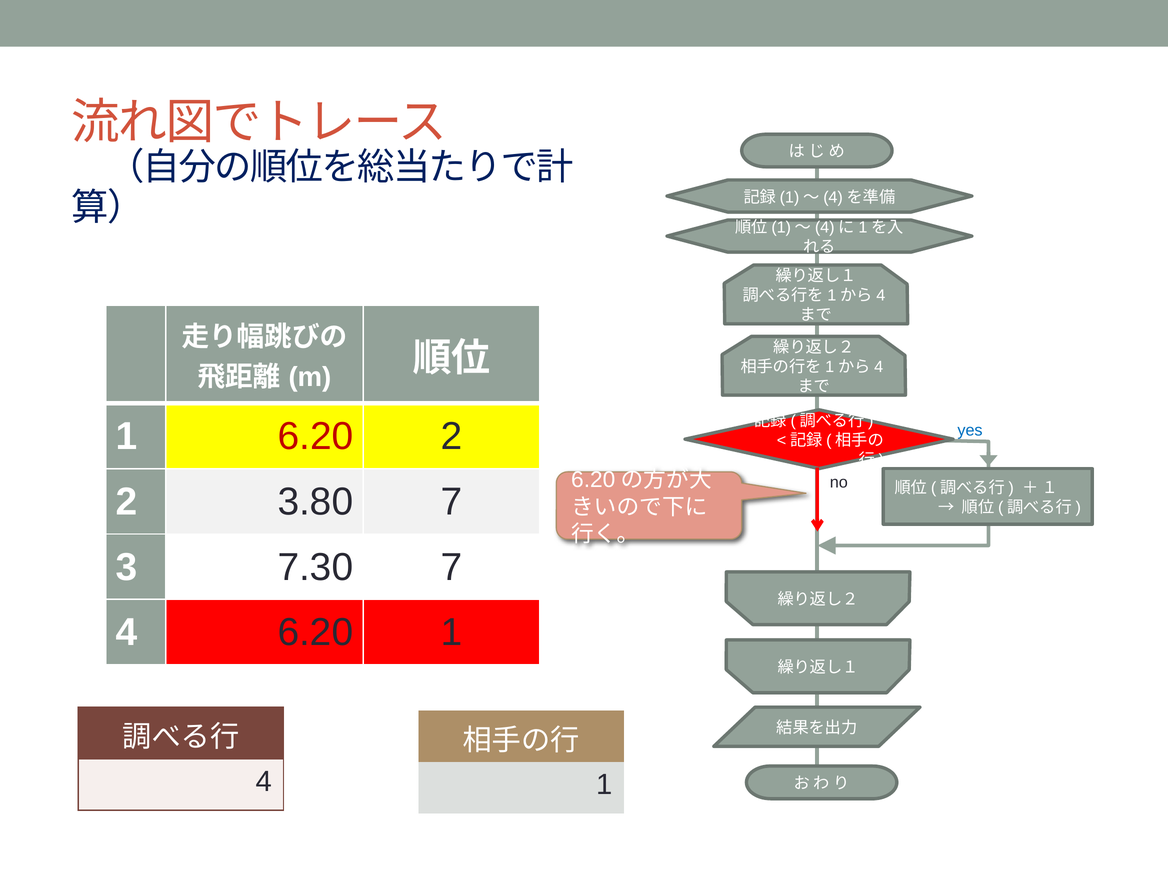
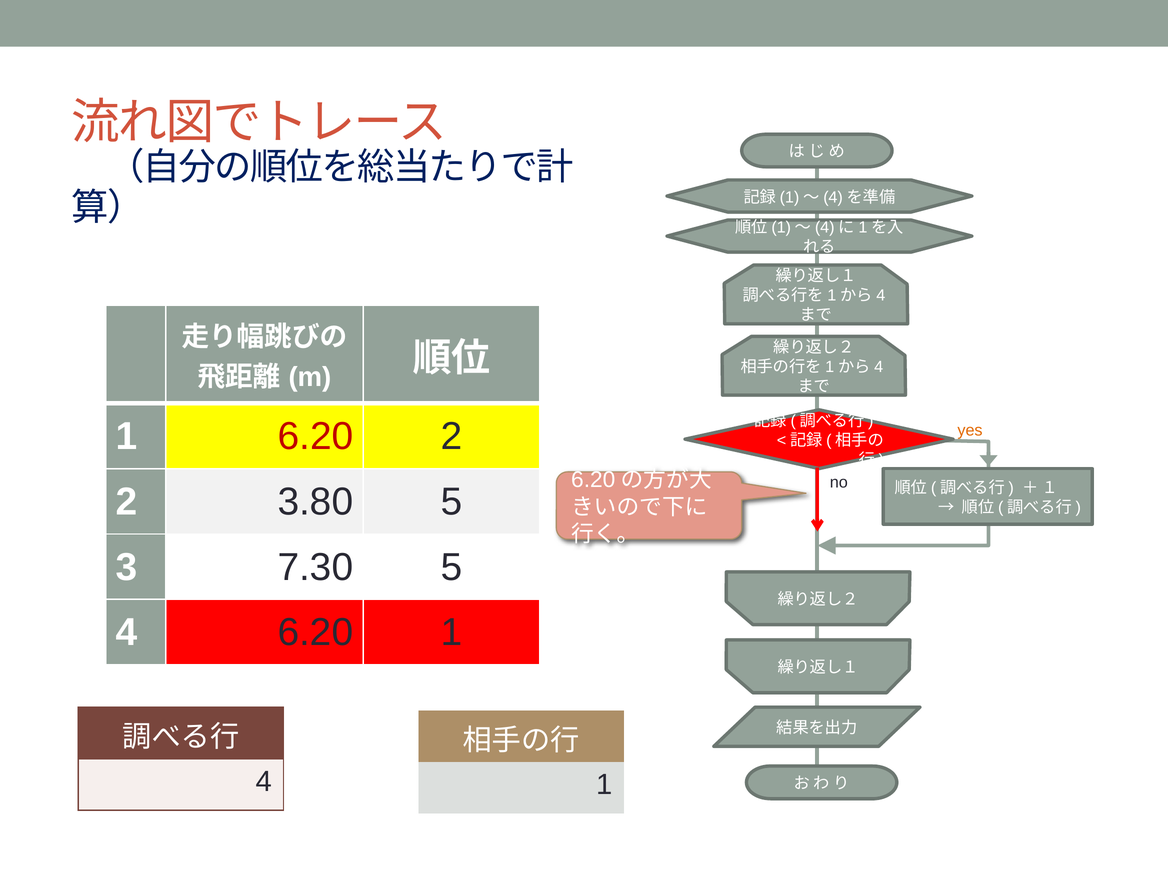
yes colour: blue -> orange (970, 430)
3.80 7: 7 -> 5 (451, 502)
7.30 7: 7 -> 5 (451, 567)
